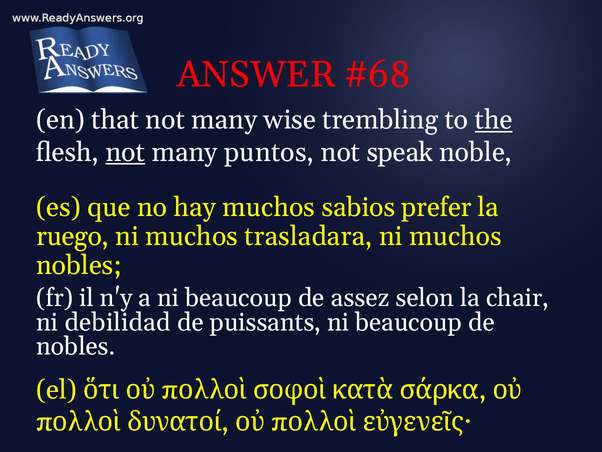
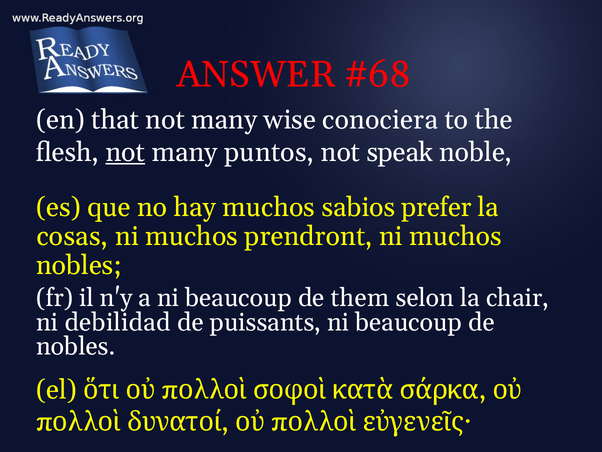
trembling: trembling -> conociera (380, 120)
the underline: present -> none (494, 120)
ruego: ruego -> cosas (72, 236)
trasladara: trasladara -> prendront (308, 236)
assez: assez -> them (360, 298)
